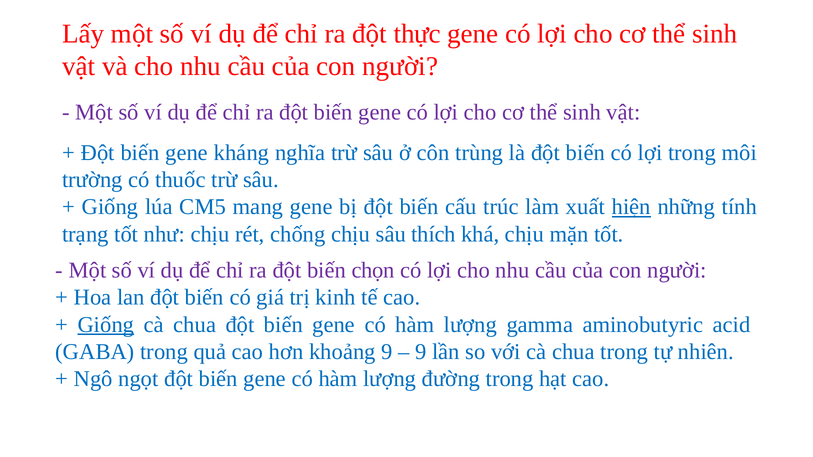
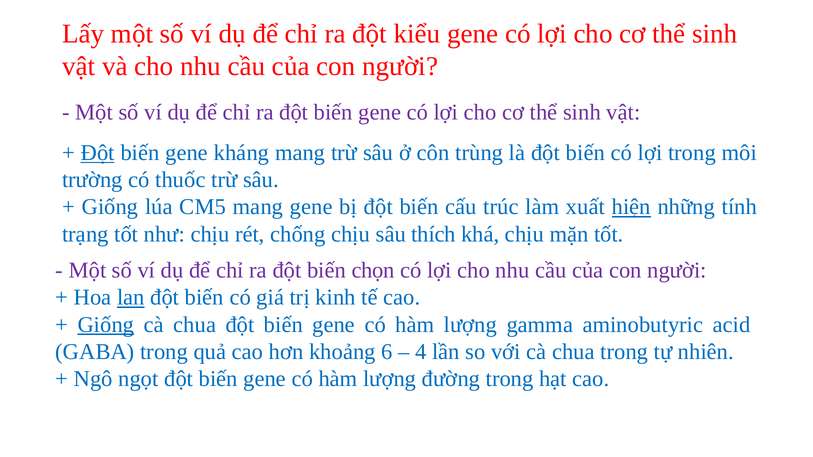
thực: thực -> kiểu (417, 34)
Đột underline: none -> present (98, 153)
kháng nghĩa: nghĩa -> mang (300, 153)
lan underline: none -> present (131, 298)
khoảng 9: 9 -> 6 (387, 352)
9: 9 -> 4 (421, 352)
